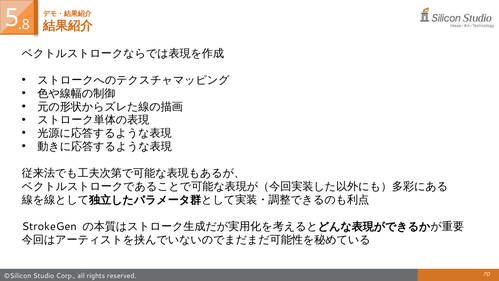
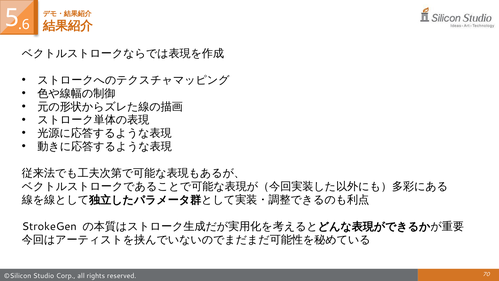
.8: .8 -> .6 (24, 25)
